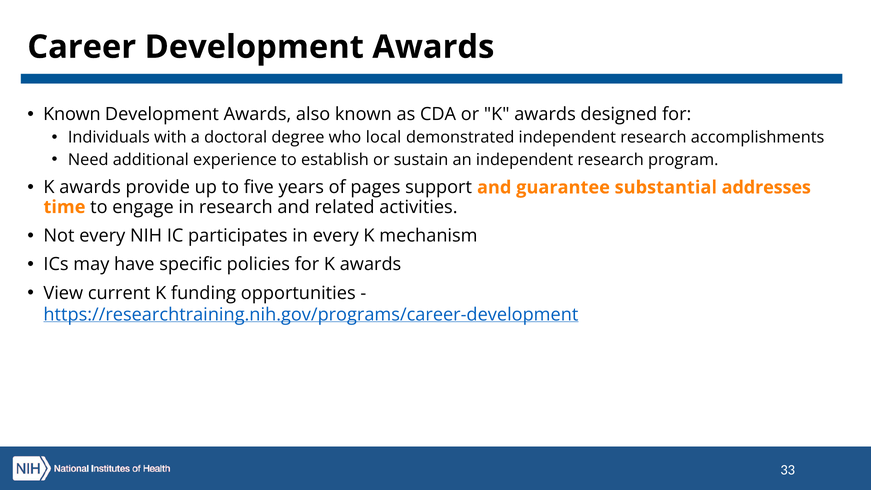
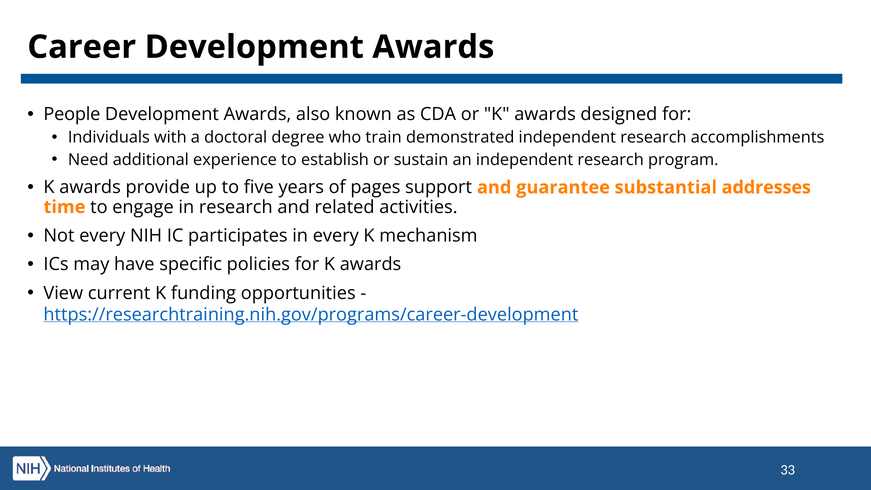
Known: Known -> People (72, 114)
local: local -> train (384, 138)
